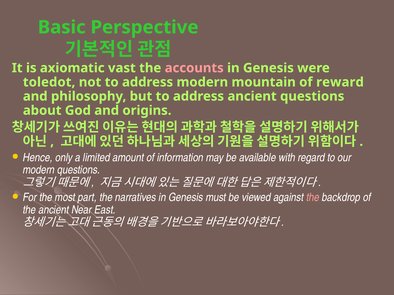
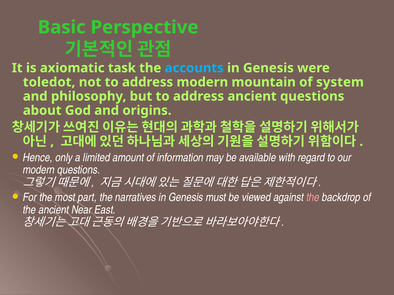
vast: vast -> task (122, 68)
accounts colour: pink -> light blue (194, 68)
reward: reward -> system (340, 82)
